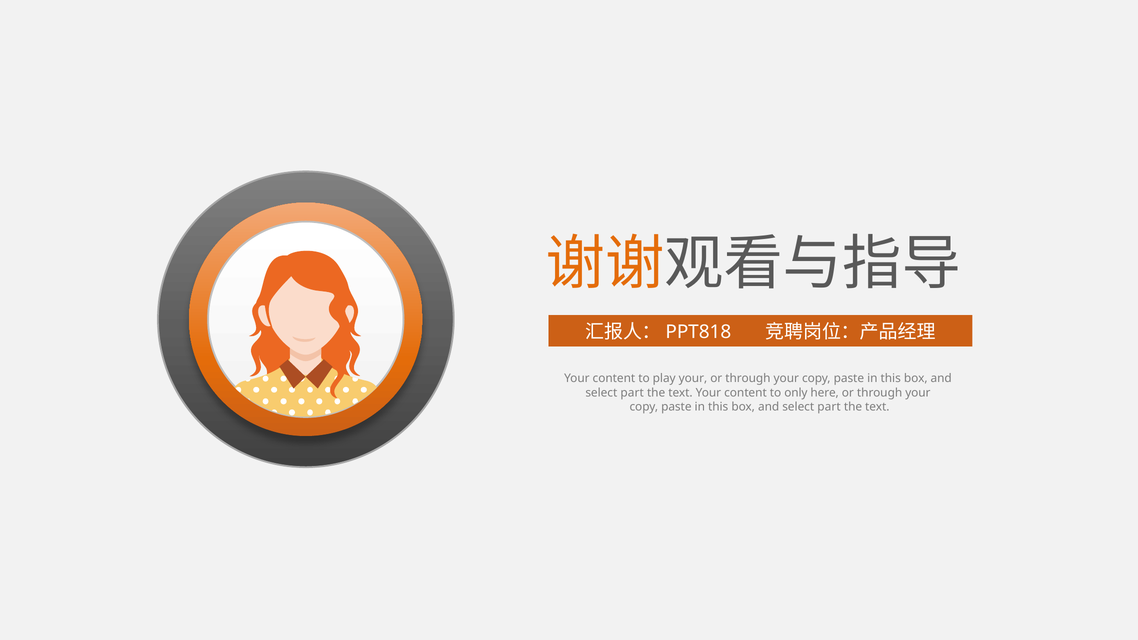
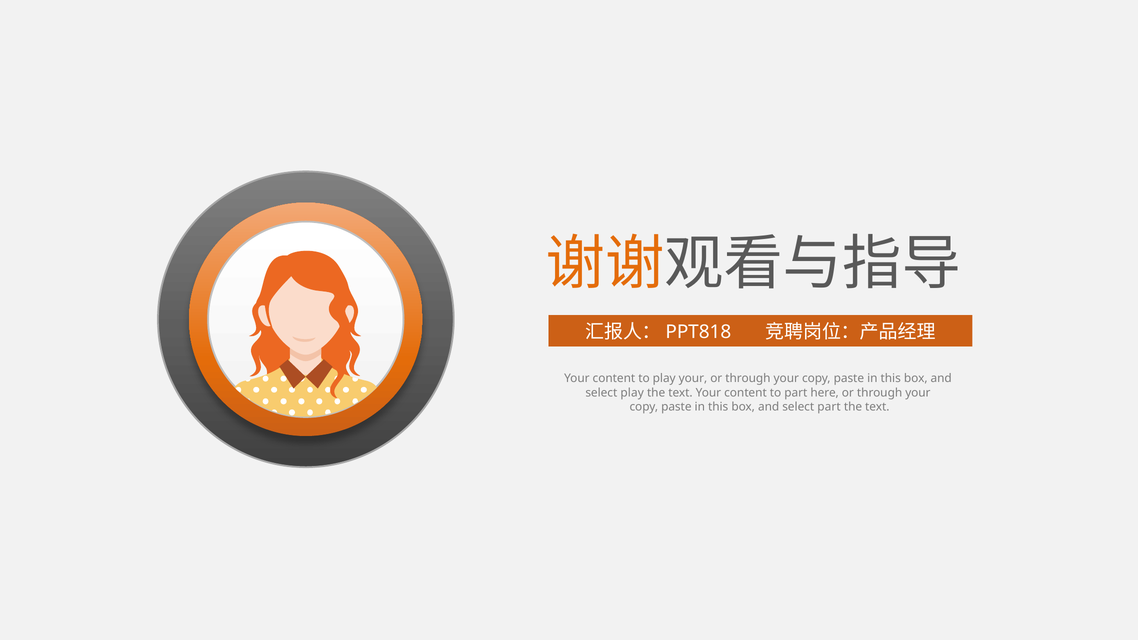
part: part -> play (632, 393)
to only: only -> part (796, 393)
